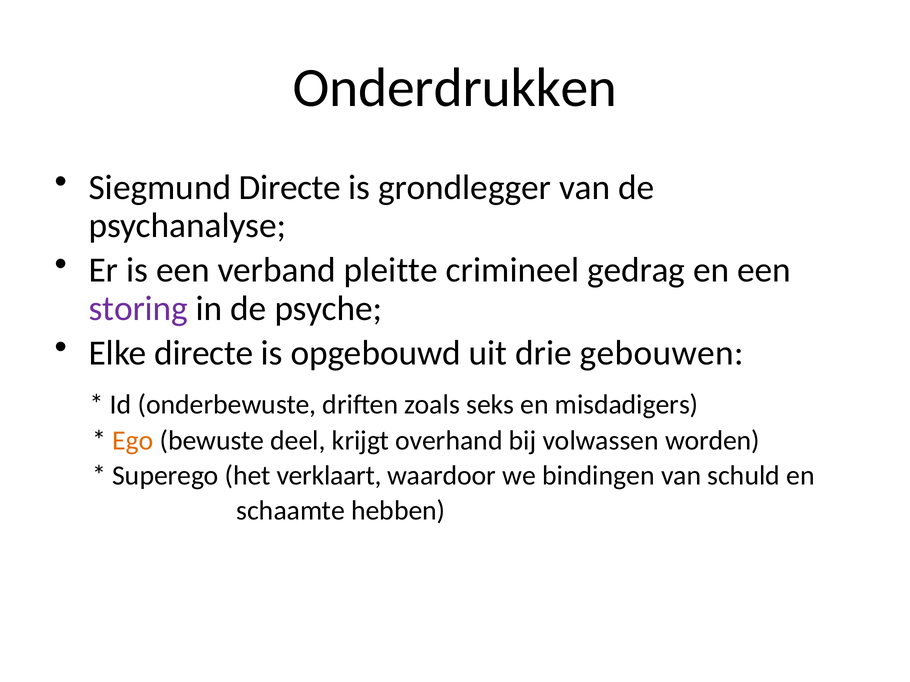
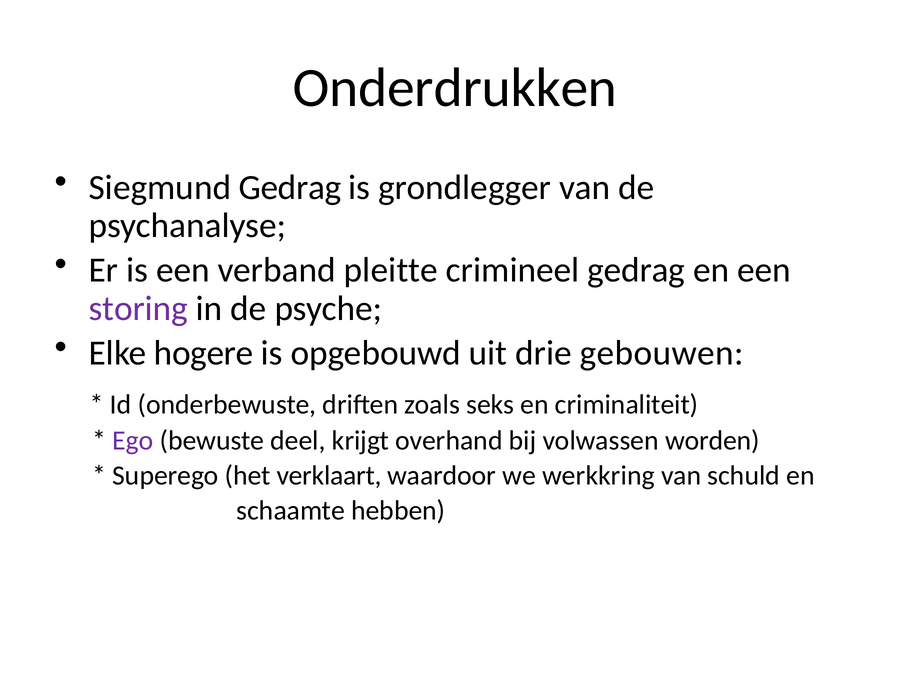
Siegmund Directe: Directe -> Gedrag (290, 188)
Elke directe: directe -> hogere (204, 353)
misdadigers: misdadigers -> criminaliteit (627, 405)
Ego colour: orange -> purple (133, 441)
bindingen: bindingen -> werkkring (598, 476)
